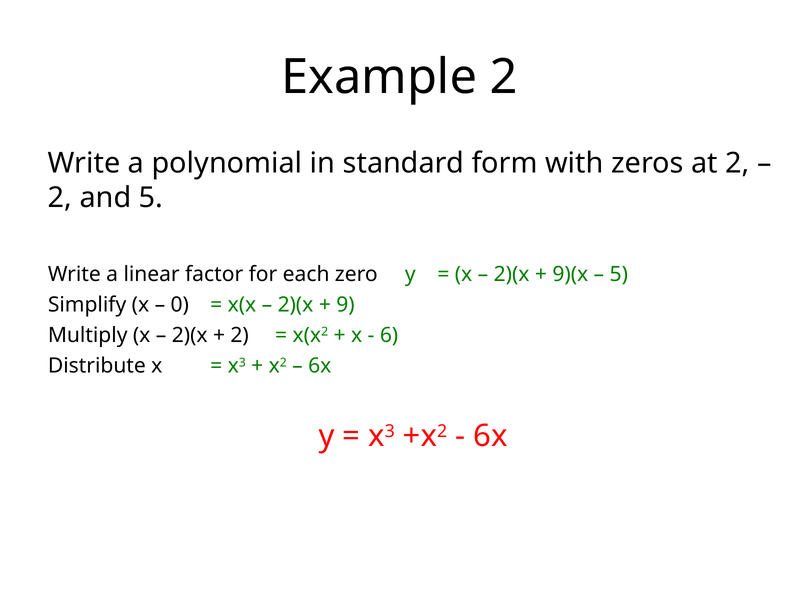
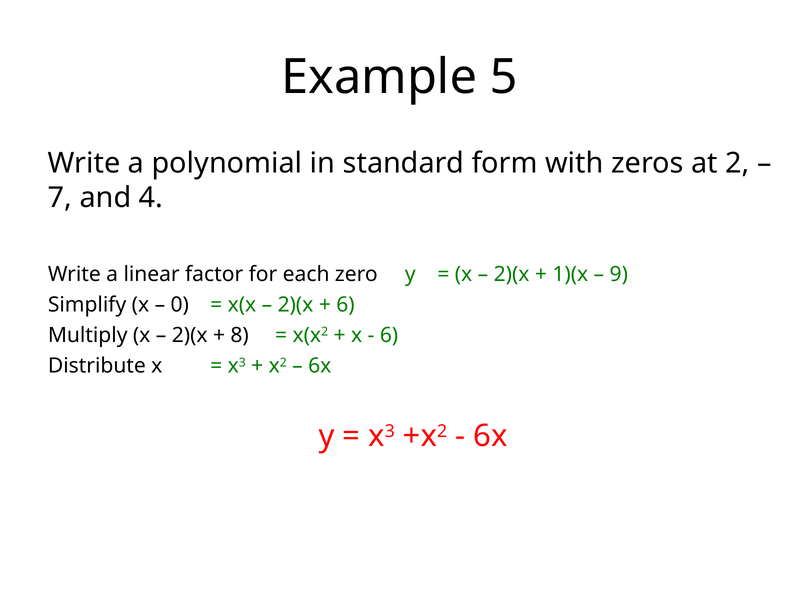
Example 2: 2 -> 5 (504, 77)
2: 2 -> 7 (60, 198)
and 5: 5 -> 4 (151, 198)
9)(x: 9)(x -> 1)(x (570, 274)
5: 5 -> 9 (619, 274)
9: 9 -> 6 (345, 305)
2: 2 -> 8 (240, 335)
